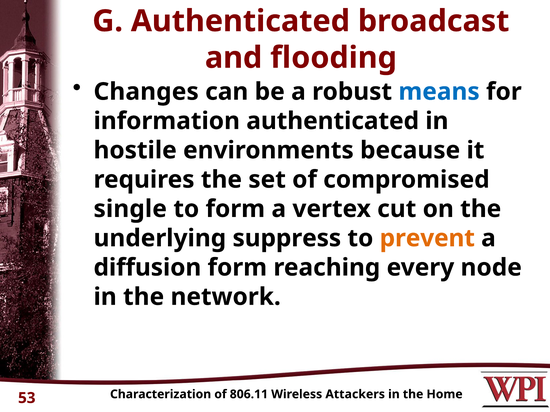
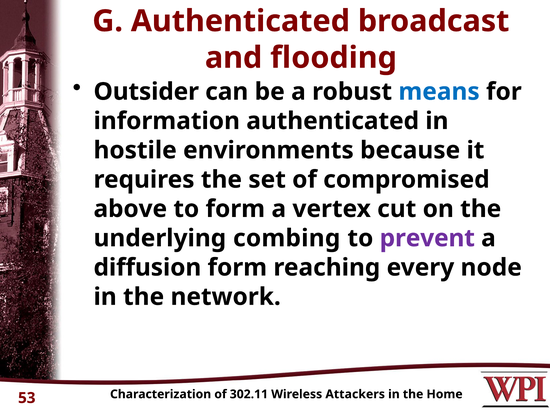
Changes: Changes -> Outsider (146, 92)
single: single -> above (130, 209)
suppress: suppress -> combing (287, 239)
prevent colour: orange -> purple (427, 239)
806.11: 806.11 -> 302.11 (249, 395)
